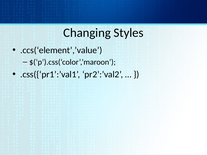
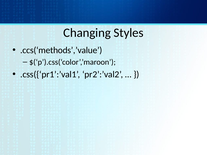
.ccs(‘element’,’value: .ccs(‘element’,’value -> .ccs(‘methods’,’value (61, 50)
